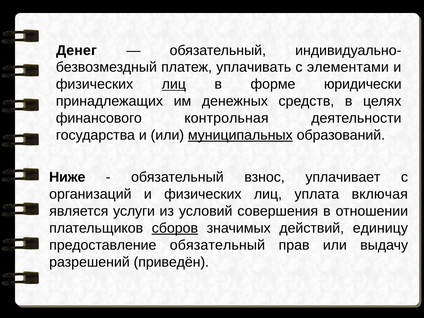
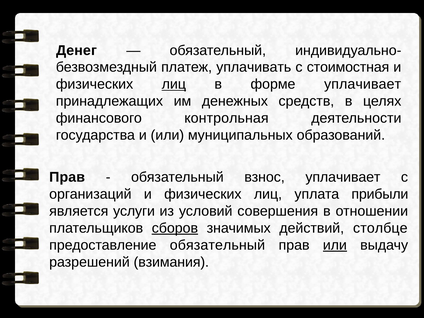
элементами: элементами -> стоимостная (348, 67)
форме юридически: юридически -> уплачивает (363, 84)
муниципальных underline: present -> none (240, 135)
Ниже: Ниже -> Прав (67, 177)
включая: включая -> прибыли (380, 194)
единицу: единицу -> столбце (380, 228)
или underline: none -> present (335, 245)
приведён: приведён -> взимания (171, 262)
